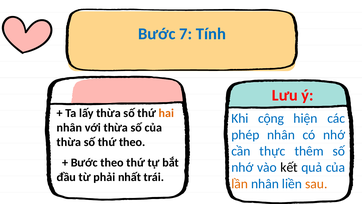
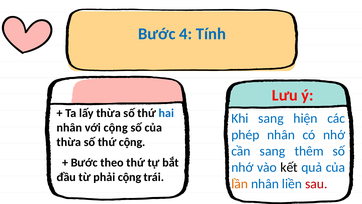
7: 7 -> 4 (186, 34)
hai colour: orange -> blue (166, 113)
Khi cộng: cộng -> sang (271, 118)
với thừa: thừa -> cộng (116, 127)
thứ theo: theo -> cộng (132, 142)
cần thực: thực -> sang (272, 151)
phải nhất: nhất -> cộng (130, 177)
sau colour: orange -> red (316, 183)
